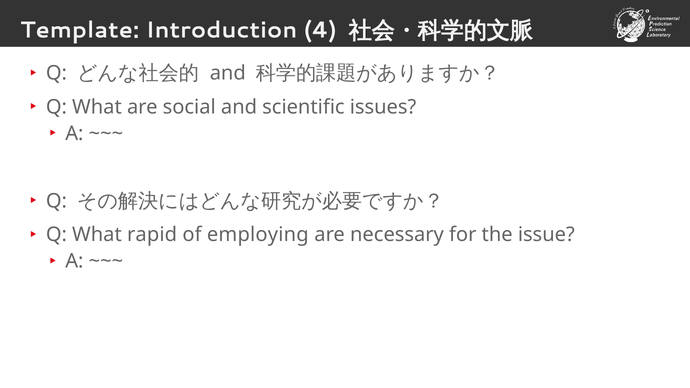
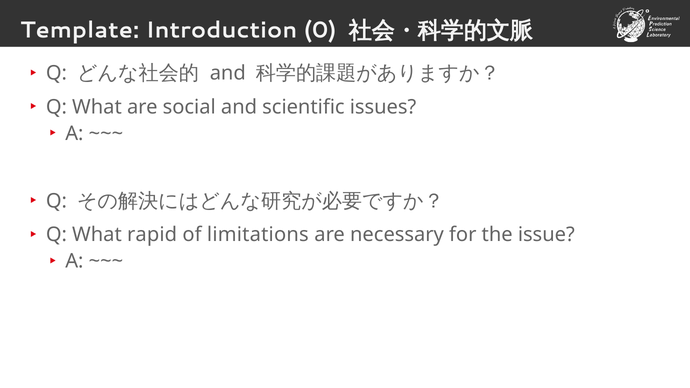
4: 4 -> 0 (320, 30)
employing: employing -> limitations (258, 235)
